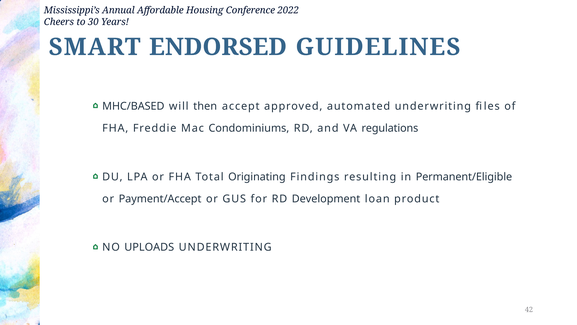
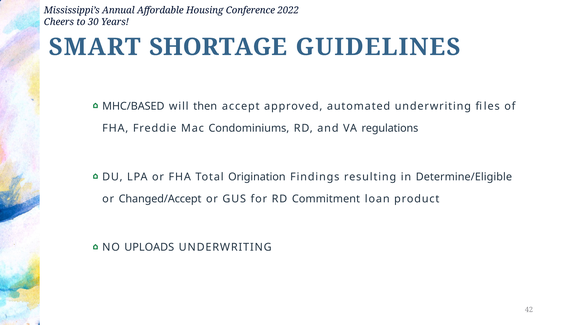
ENDORSED: ENDORSED -> SHORTAGE (218, 47)
Originating: Originating -> Origination (257, 177)
Permanent/Eligible: Permanent/Eligible -> Determine/Eligible (464, 177)
Payment/Accept: Payment/Accept -> Changed/Accept (160, 199)
Development: Development -> Commitment (326, 199)
